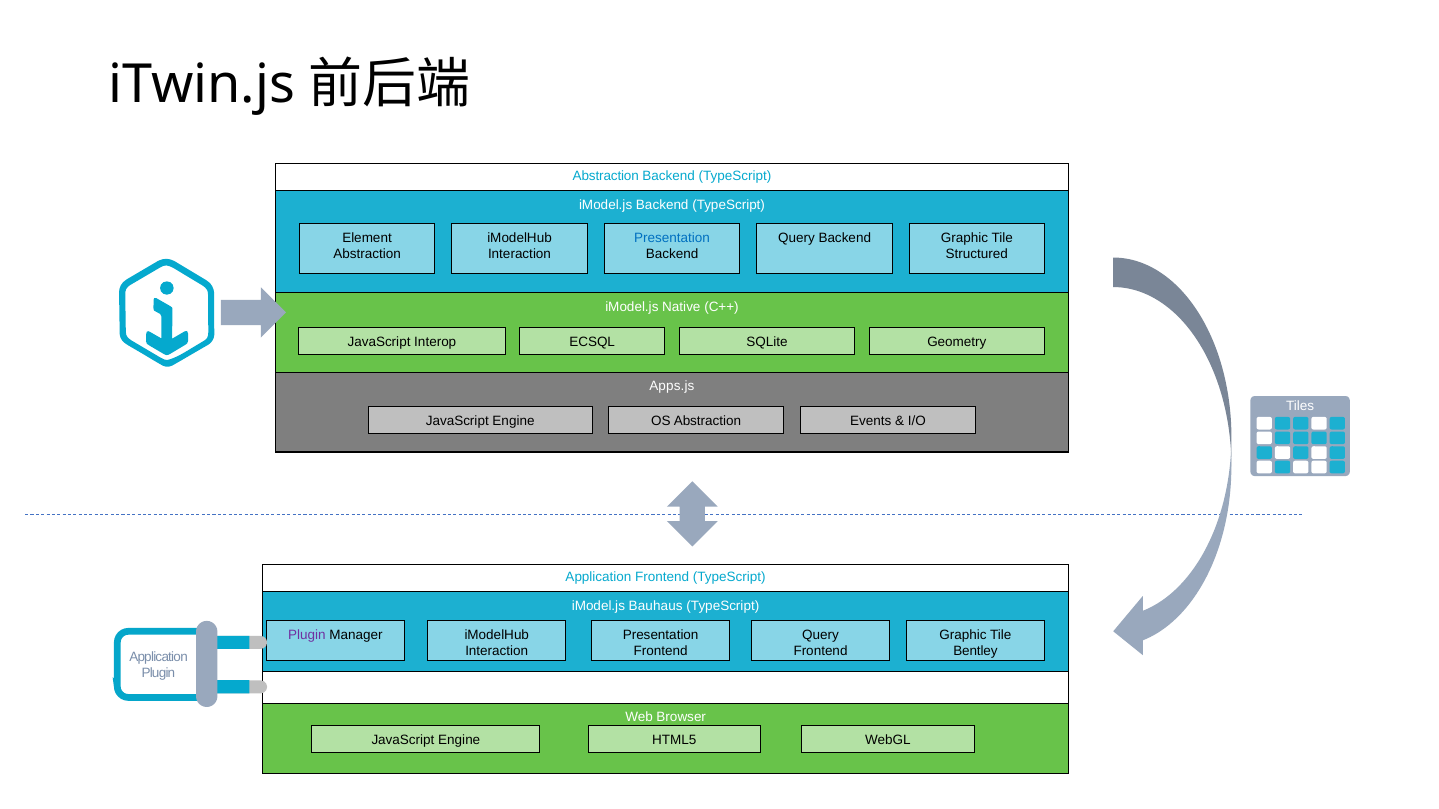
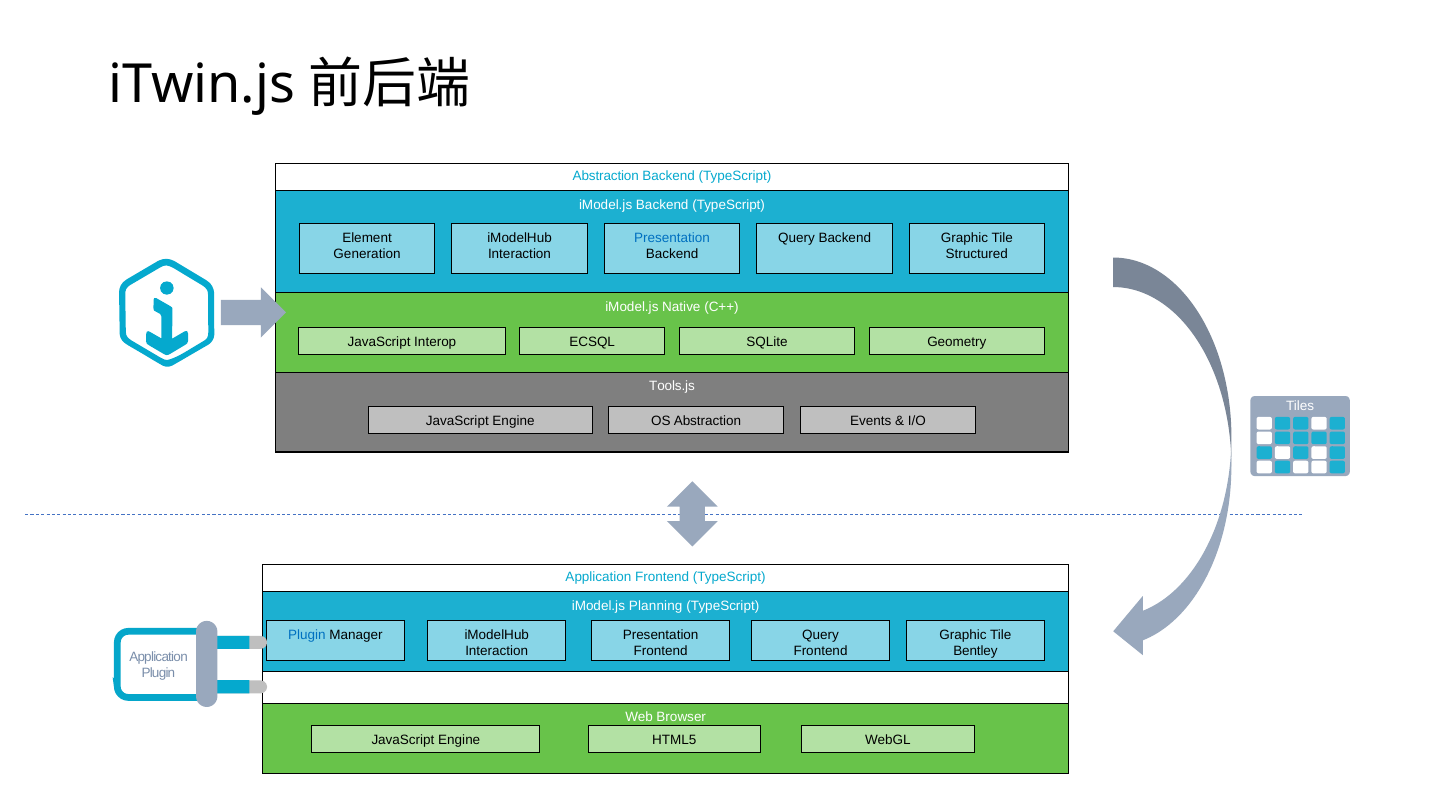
Abstraction: Abstraction -> Generation (367, 254)
Apps.js: Apps.js -> Tools.js (672, 387)
Bauhaus: Bauhaus -> Planning (656, 606)
Plugin colour: purple -> blue (307, 636)
